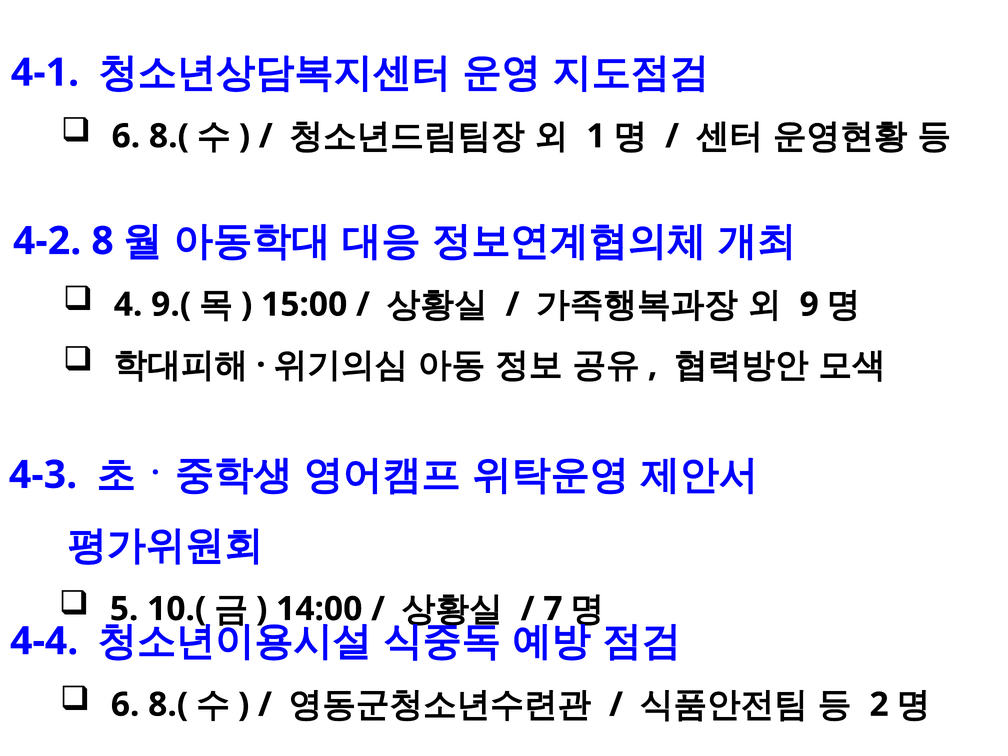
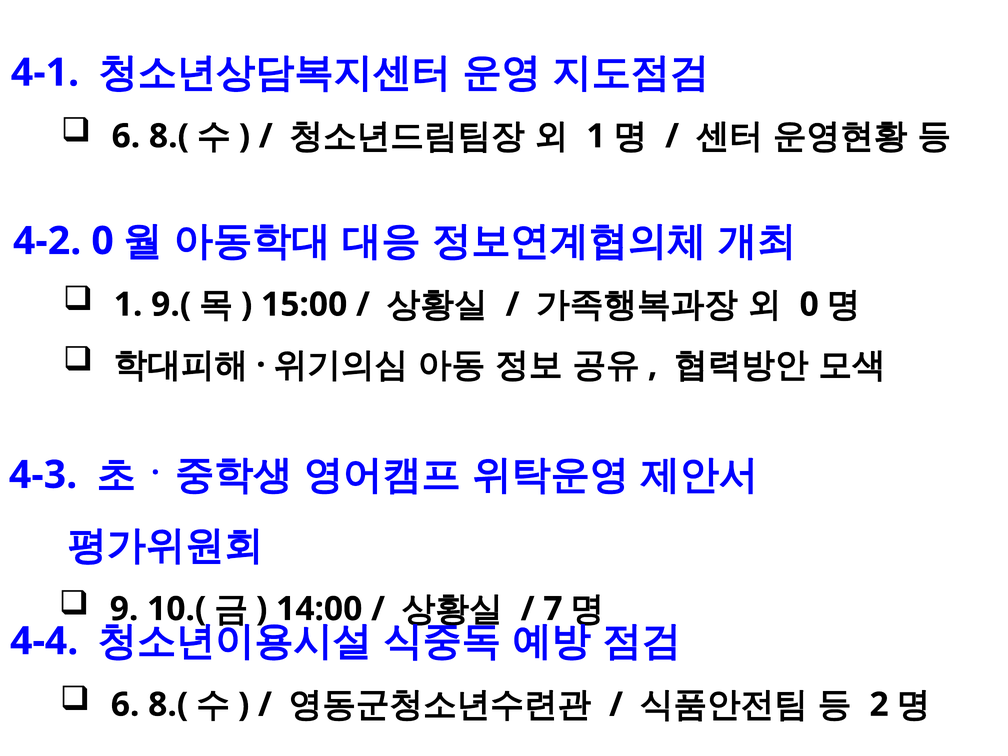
4-2 8: 8 -> 0 (103, 241)
4: 4 -> 1 (128, 305)
9: 9 -> 0 (809, 305)
5: 5 -> 9 (124, 609)
